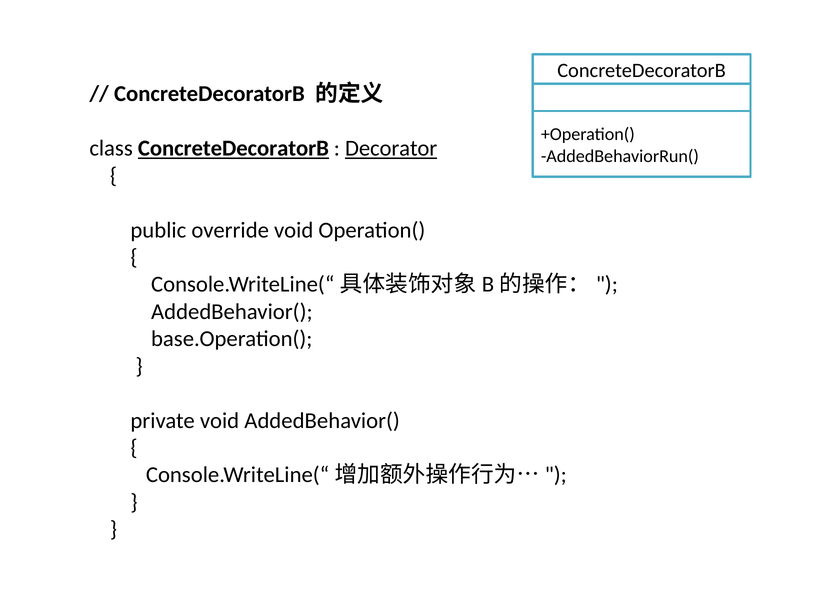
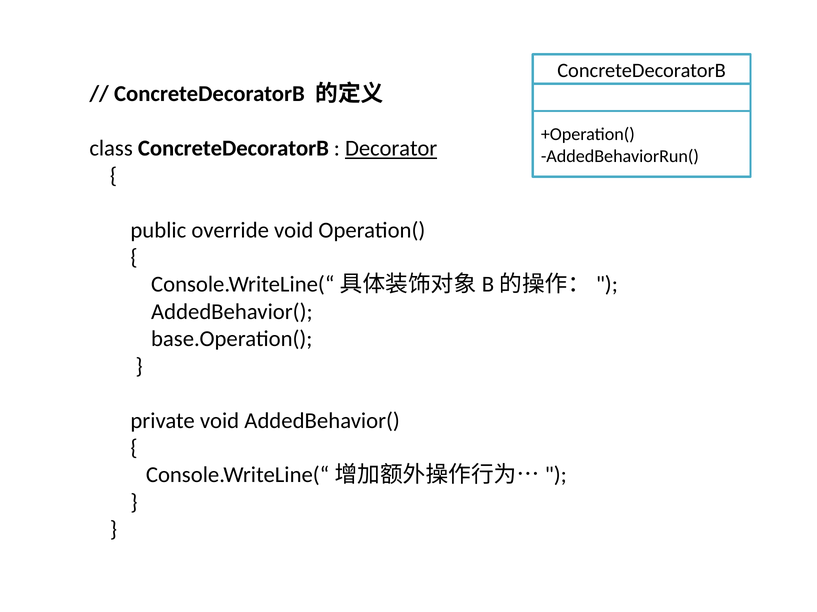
ConcreteDecoratorB underline: present -> none (233, 149)
